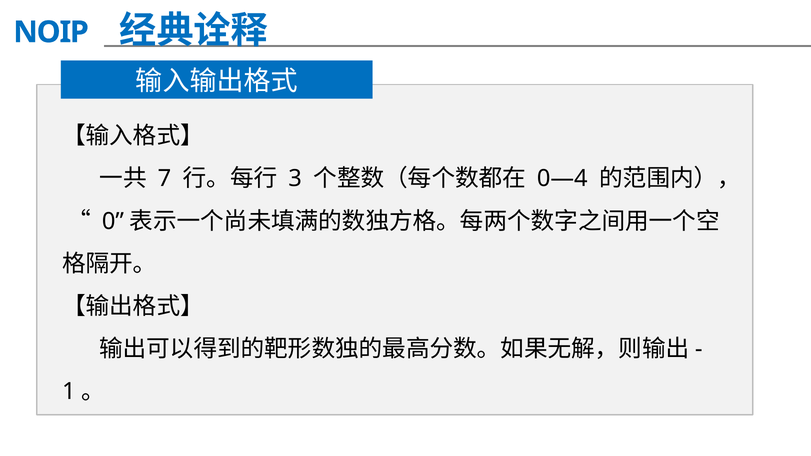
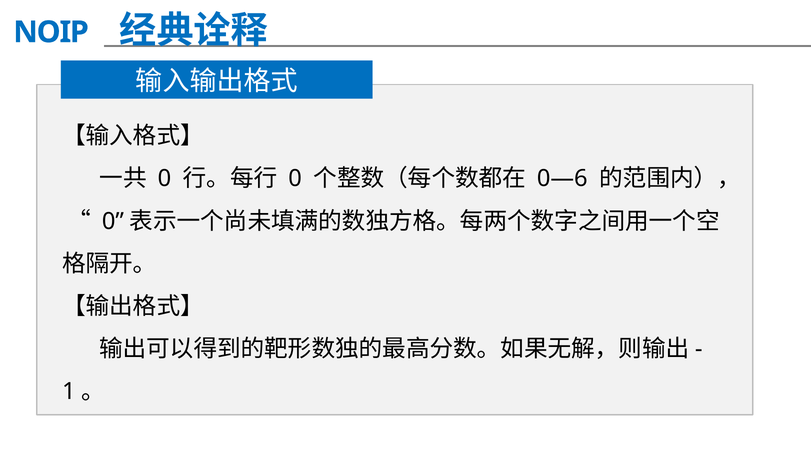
7: 7 -> 0 (164, 179)
3: 3 -> 0 (295, 179)
0—4: 0—4 -> 0—6 (562, 179)
